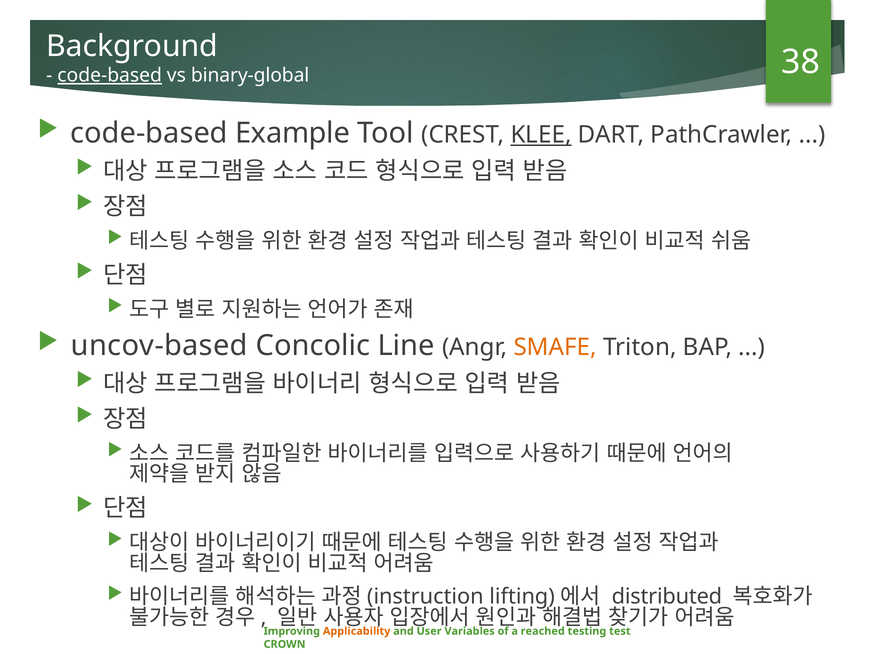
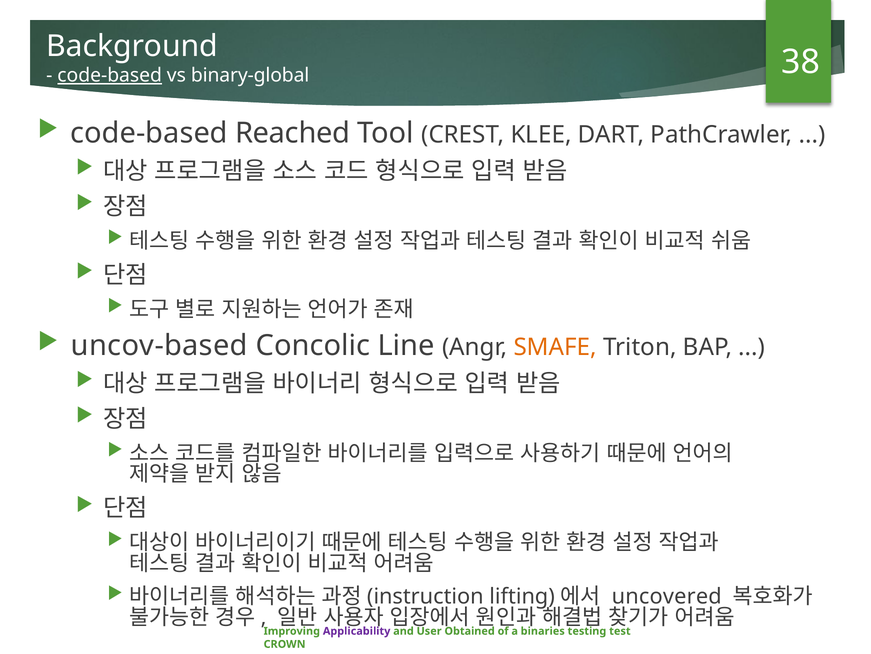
Example: Example -> Reached (293, 133)
KLEE underline: present -> none (541, 135)
distributed: distributed -> uncovered (667, 596)
Applicability colour: orange -> purple (357, 630)
Variables: Variables -> Obtained (470, 630)
reached: reached -> binaries (543, 630)
